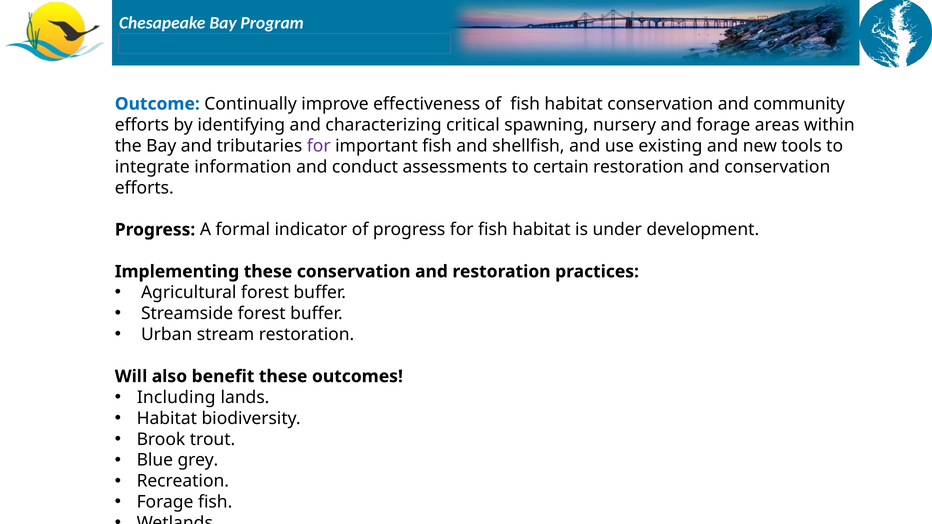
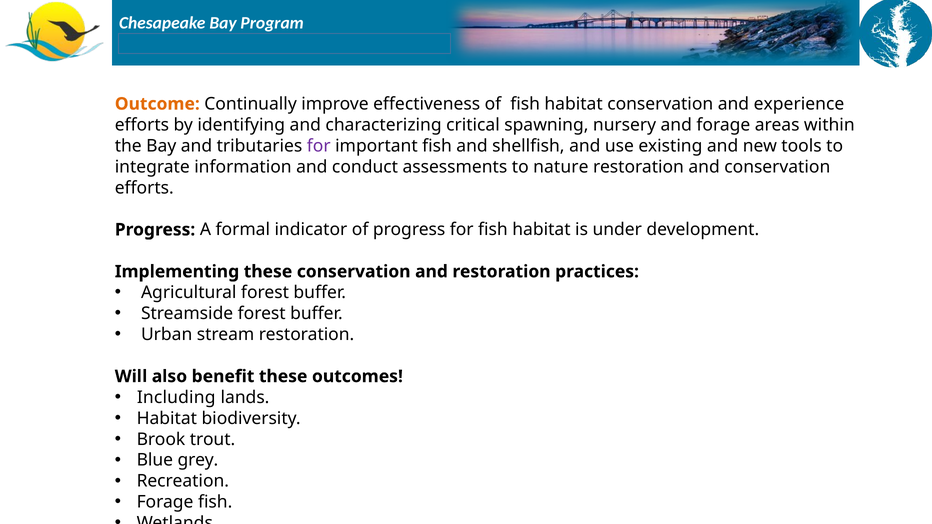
Outcome colour: blue -> orange (157, 104)
community: community -> experience (799, 104)
certain: certain -> nature (561, 167)
